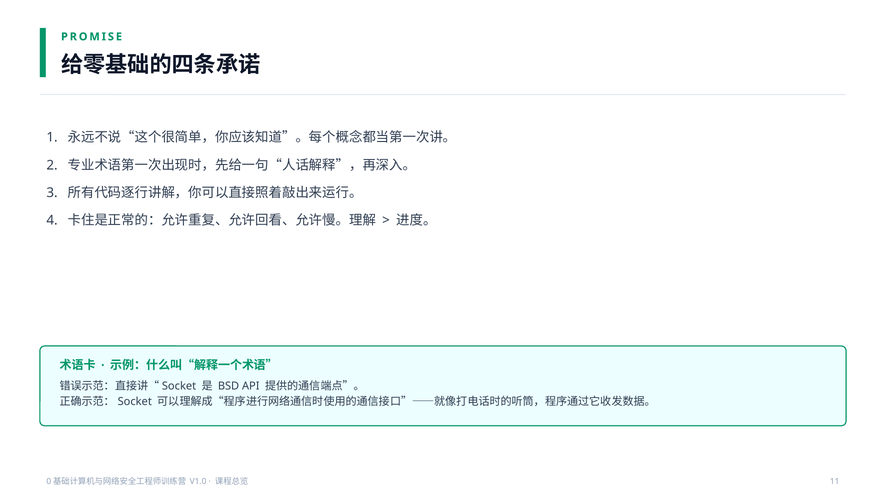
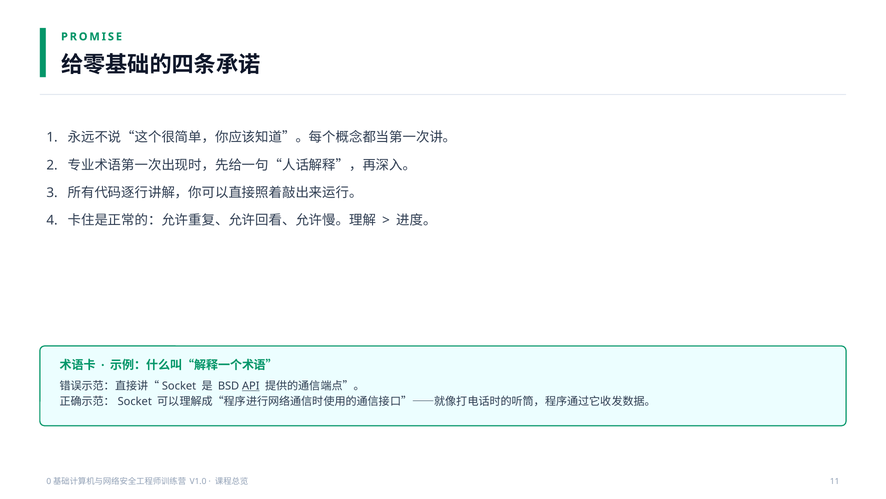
API underline: none -> present (251, 386)
